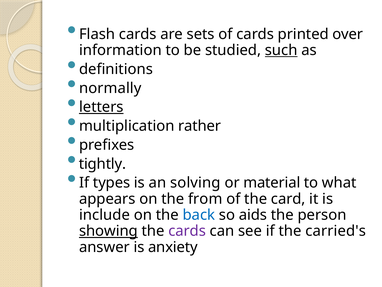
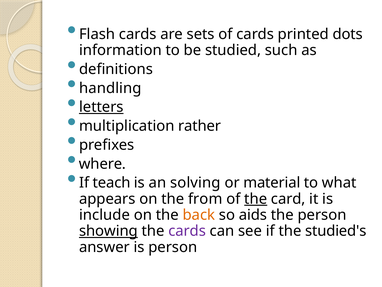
over: over -> dots (348, 34)
such underline: present -> none (281, 50)
normally: normally -> handling (110, 88)
tightly: tightly -> where (102, 164)
types: types -> teach (112, 183)
the underline: none -> present (256, 199)
back colour: blue -> orange (199, 215)
carried's: carried's -> studied's (336, 231)
is anxiety: anxiety -> person (173, 247)
